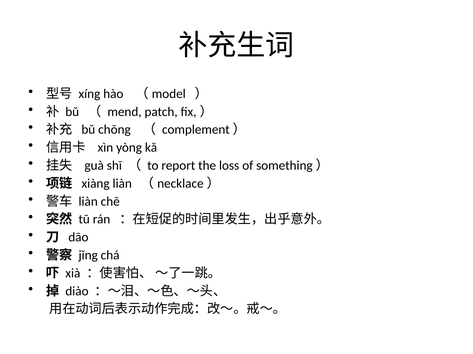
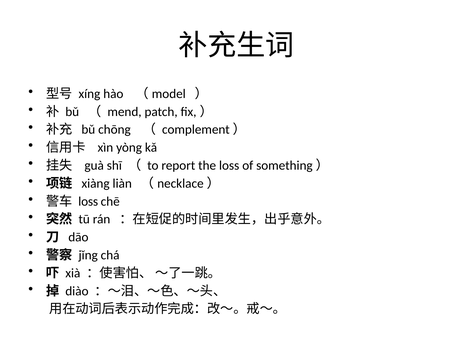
liàn: liàn -> loss (88, 202)
